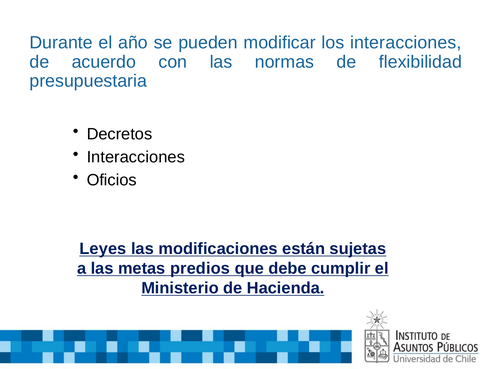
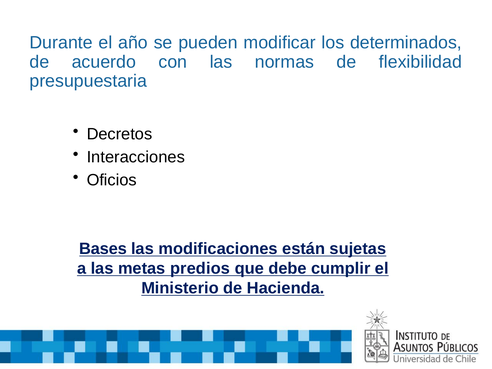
los interacciones: interacciones -> determinados (406, 43)
Leyes: Leyes -> Bases (103, 249)
